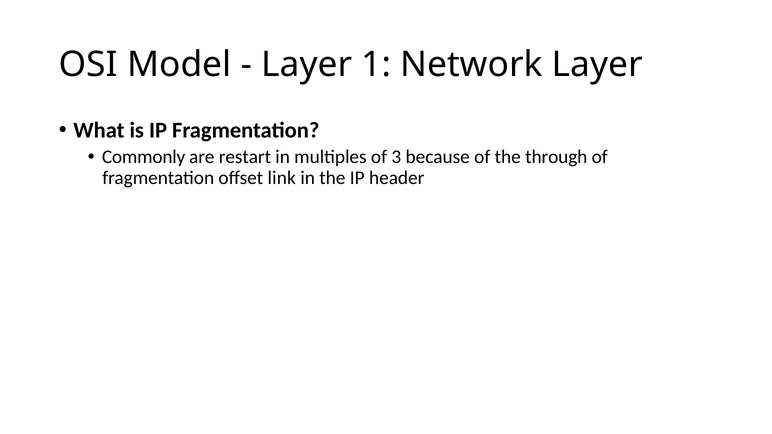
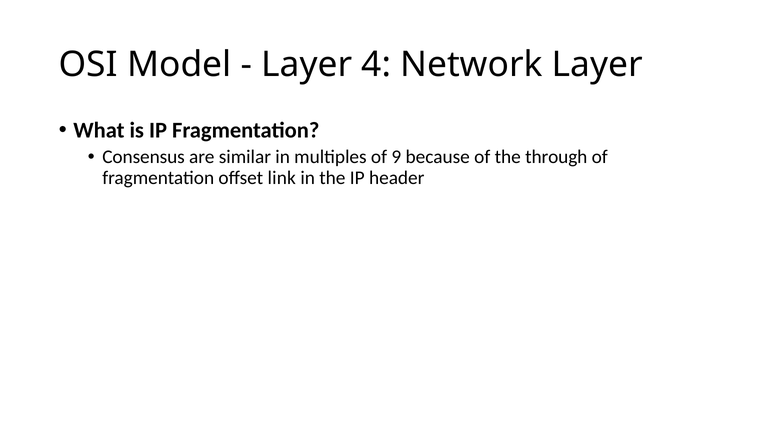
1: 1 -> 4 (376, 65)
Commonly: Commonly -> Consensus (144, 157)
restart: restart -> similar (245, 157)
3: 3 -> 9 (396, 157)
